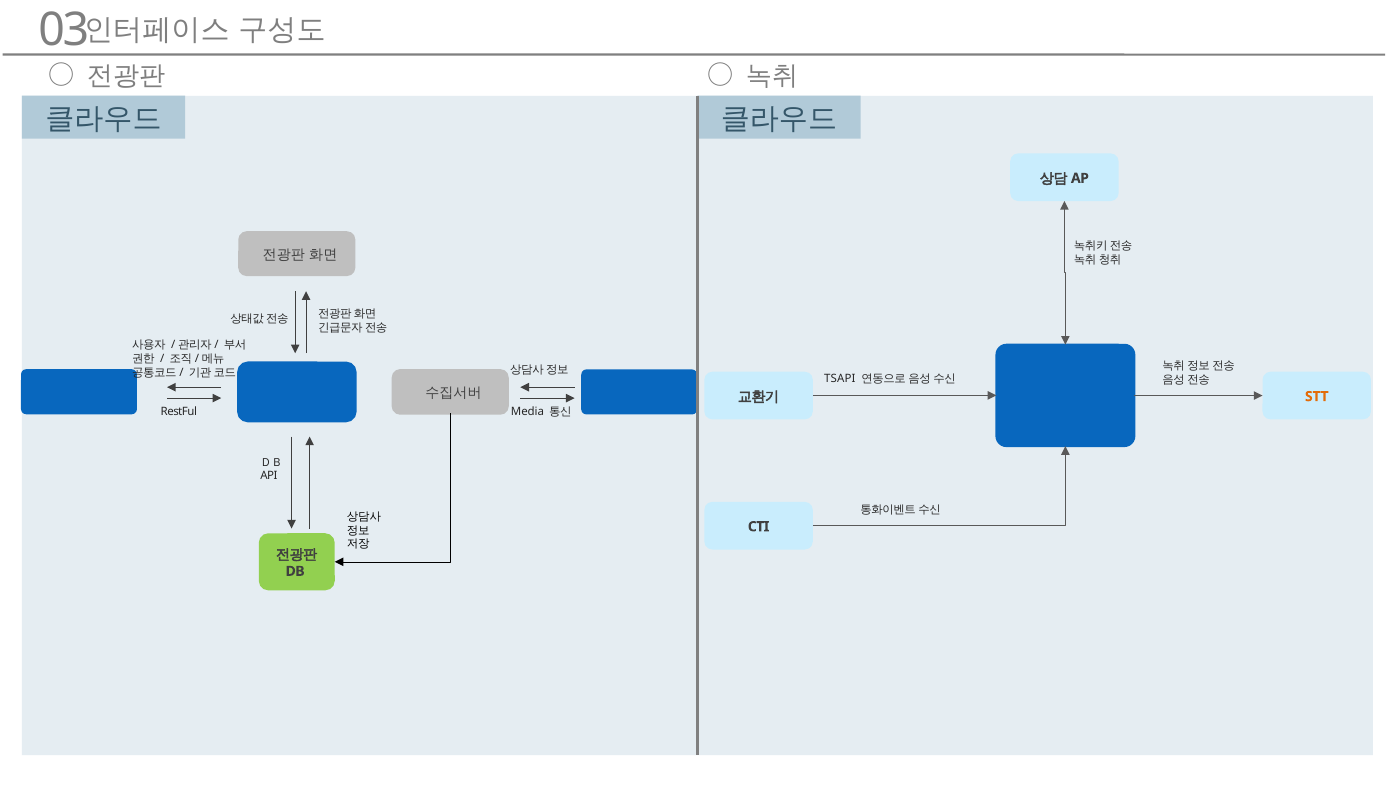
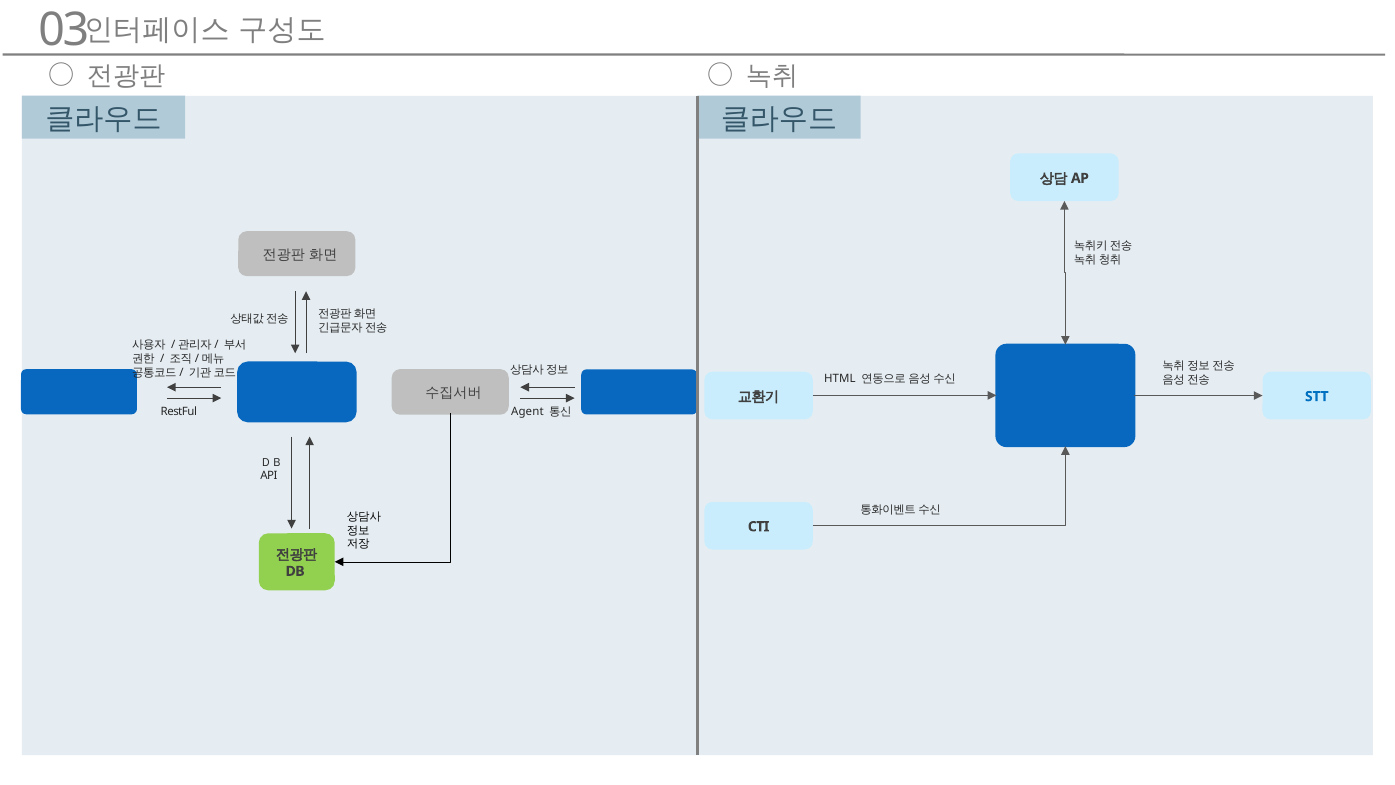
TSAPI: TSAPI -> HTML (840, 379)
STT colour: orange -> blue (1317, 396)
Media: Media -> Agent (527, 412)
